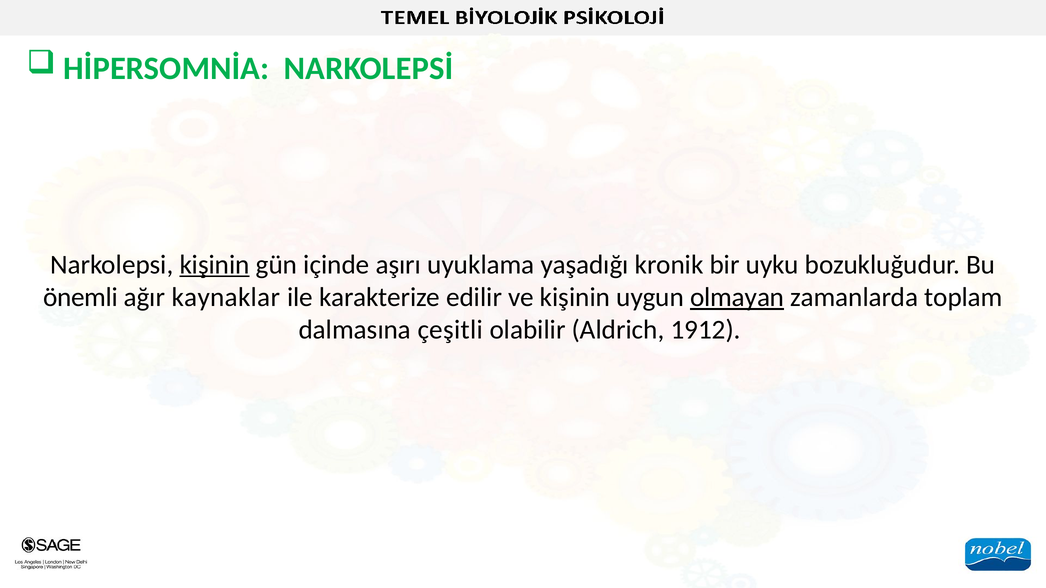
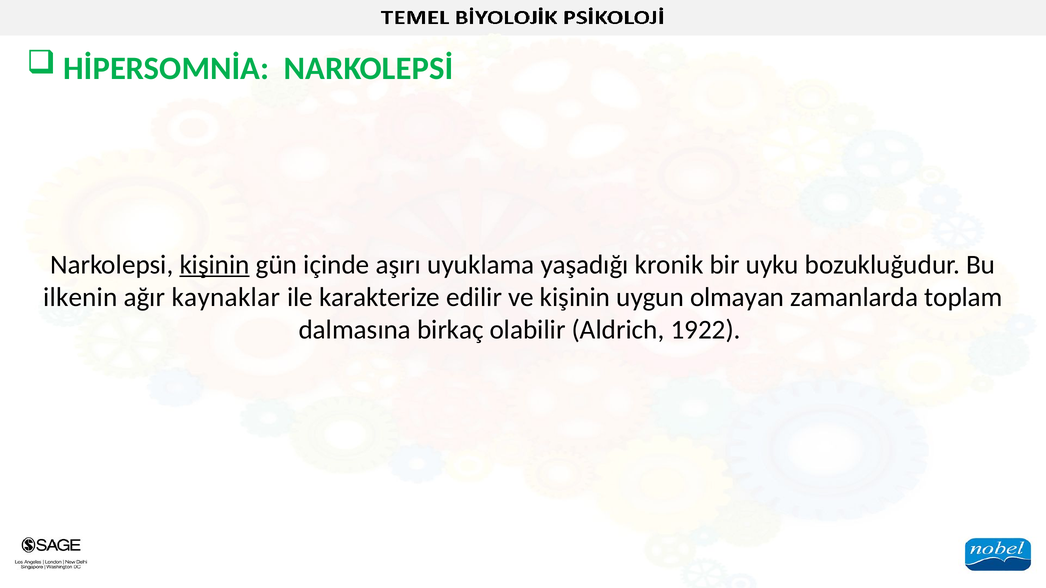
önemli: önemli -> ilkenin (80, 297)
olmayan underline: present -> none (737, 297)
çeşitli: çeşitli -> birkaç (450, 330)
1912: 1912 -> 1922 (706, 330)
